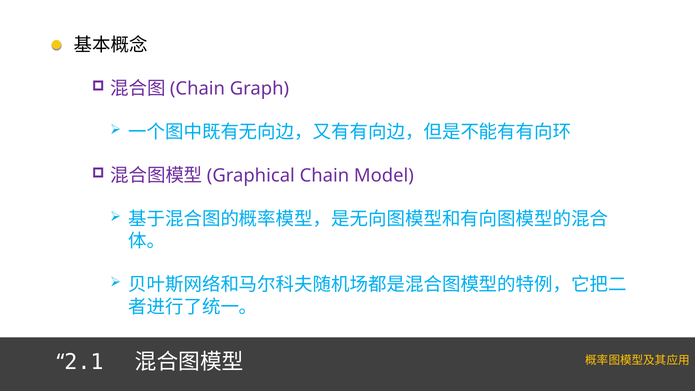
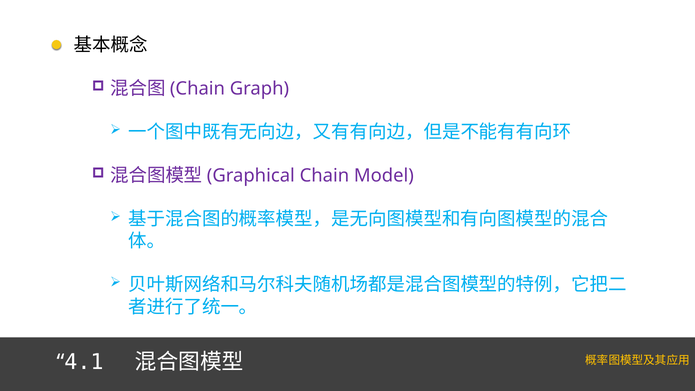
2.1: 2.1 -> 4.1 (84, 362)
